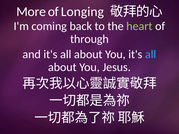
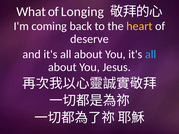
More: More -> What (31, 12)
heart colour: light green -> yellow (139, 26)
through: through -> deserve (89, 39)
